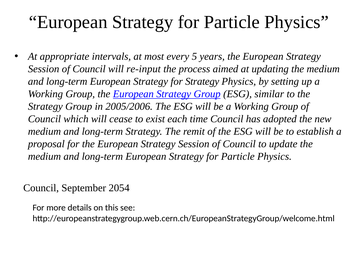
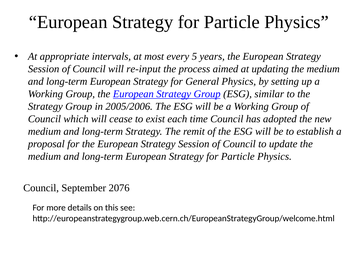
for Strategy: Strategy -> General (202, 82)
2054: 2054 -> 2076 (119, 188)
